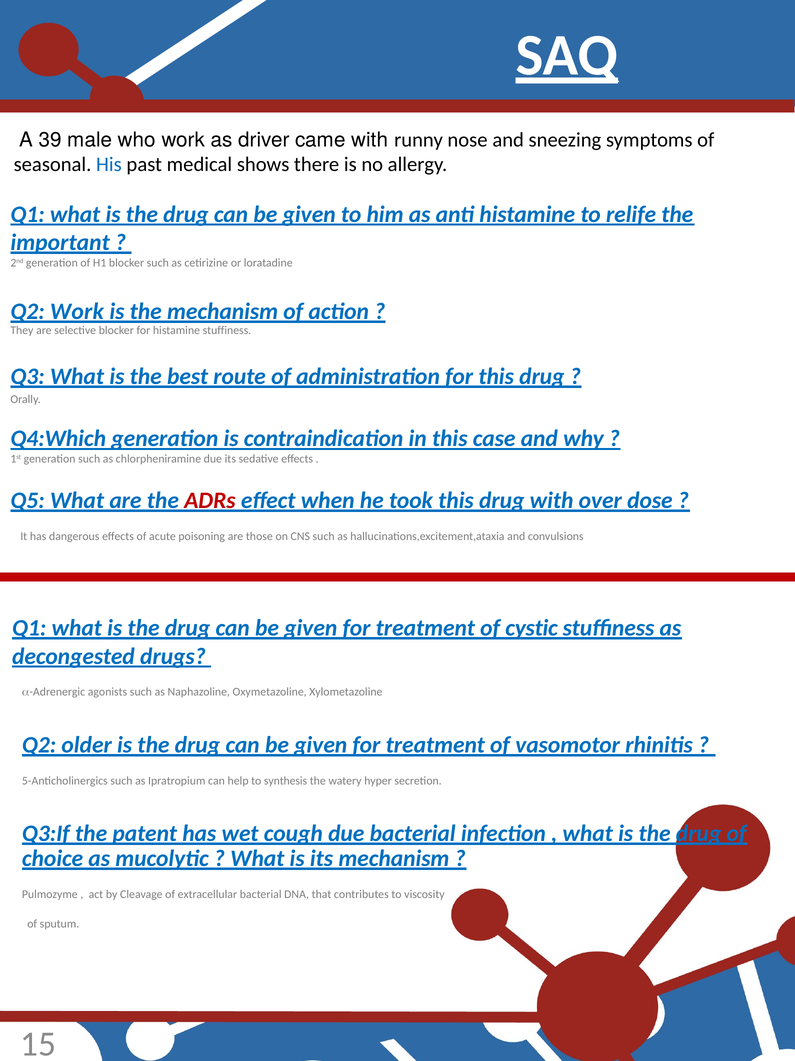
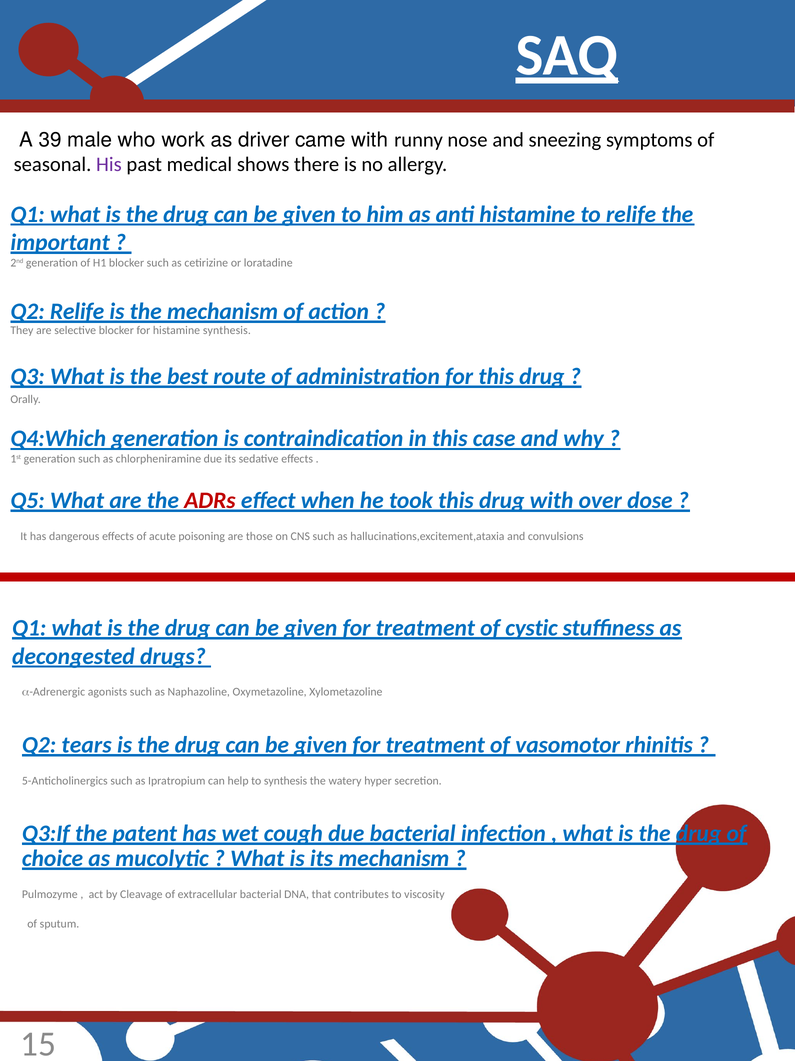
His colour: blue -> purple (109, 164)
Q2 Work: Work -> Relife (77, 311)
histamine stuffiness: stuffiness -> synthesis (227, 330)
older: older -> tears (87, 744)
